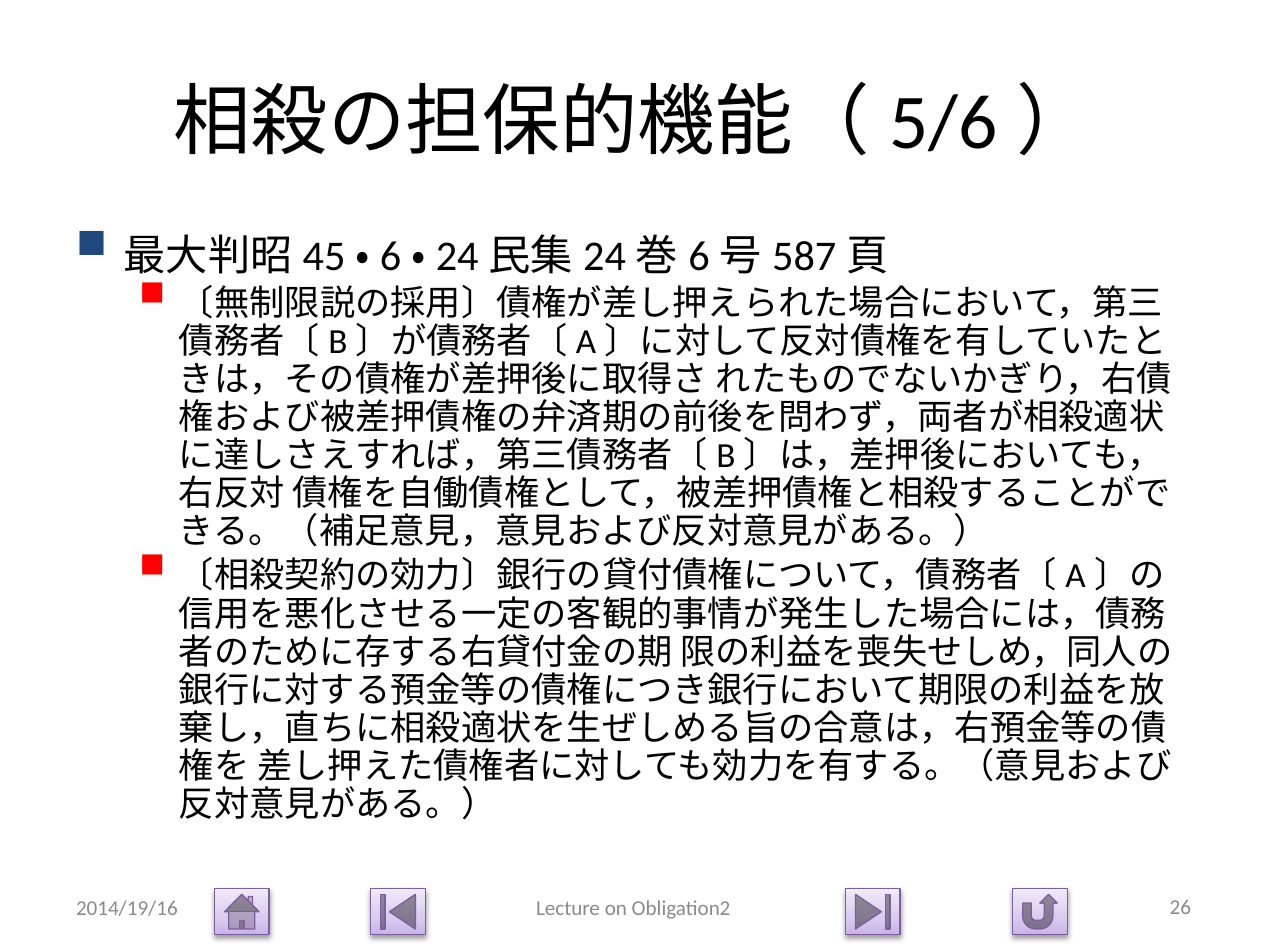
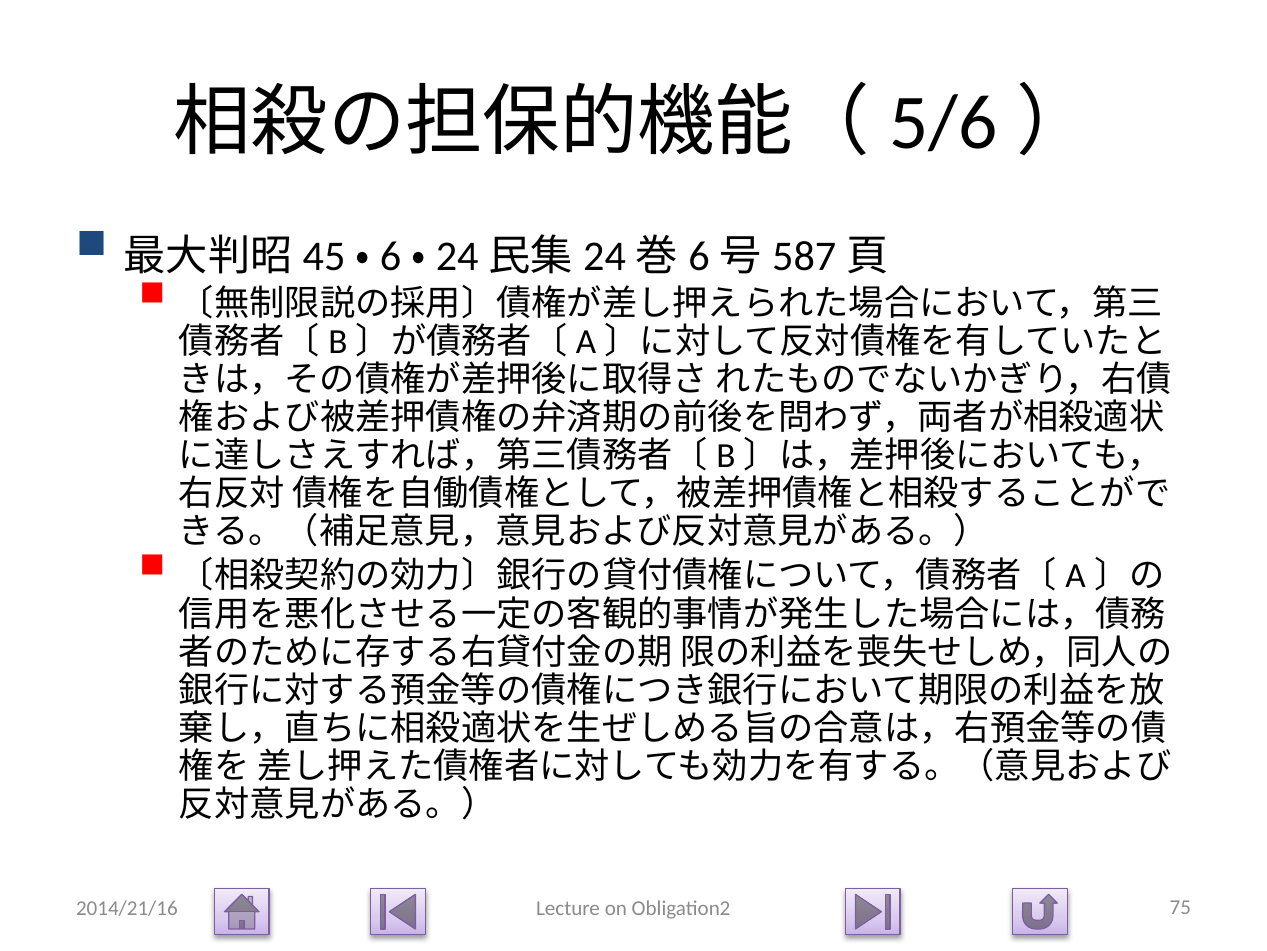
2014/19/16: 2014/19/16 -> 2014/21/16 (127, 907)
26: 26 -> 75 (1180, 907)
